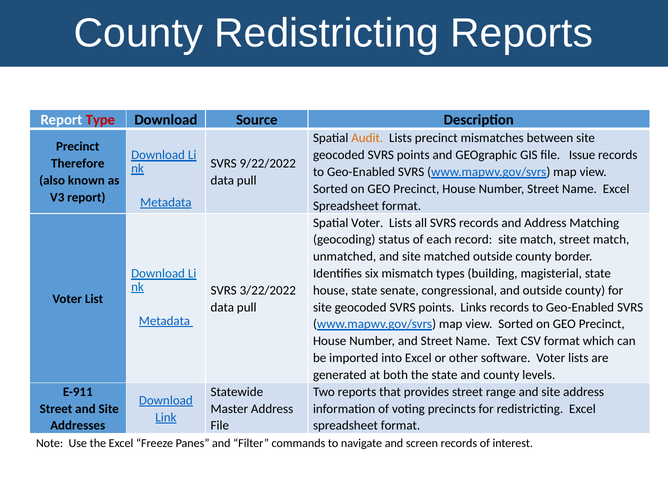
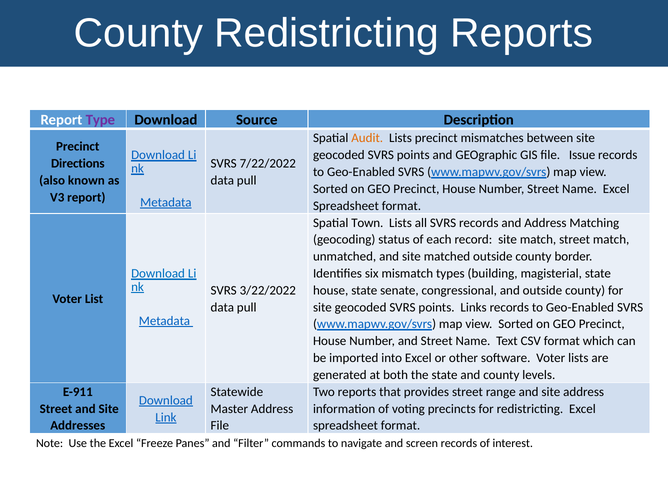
Type colour: red -> purple (100, 120)
Therefore: Therefore -> Directions (78, 164)
9/22/2022: 9/22/2022 -> 7/22/2022 (268, 164)
Spatial Voter: Voter -> Town (367, 223)
